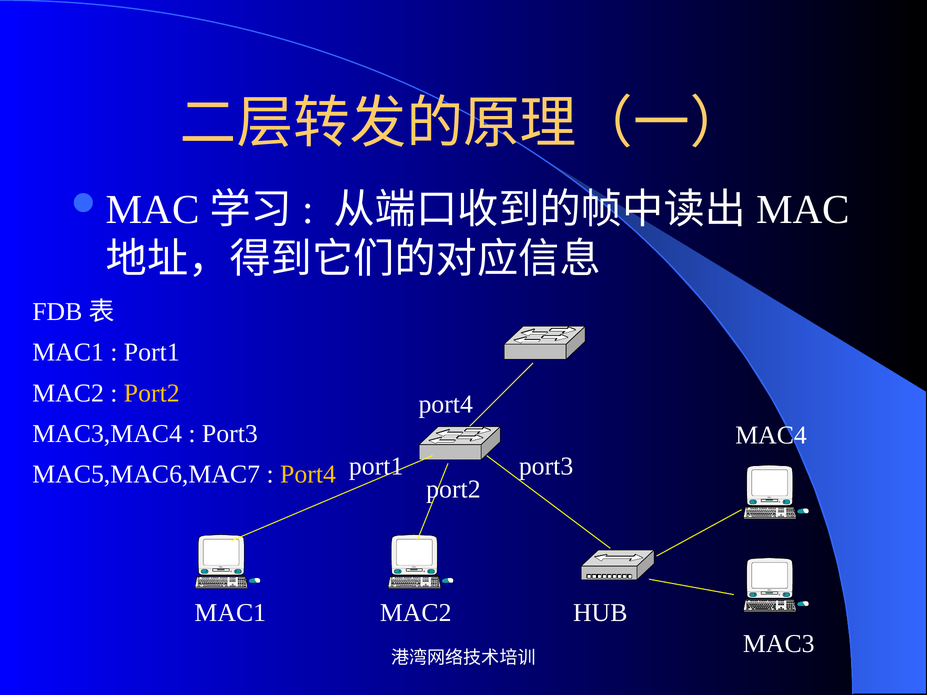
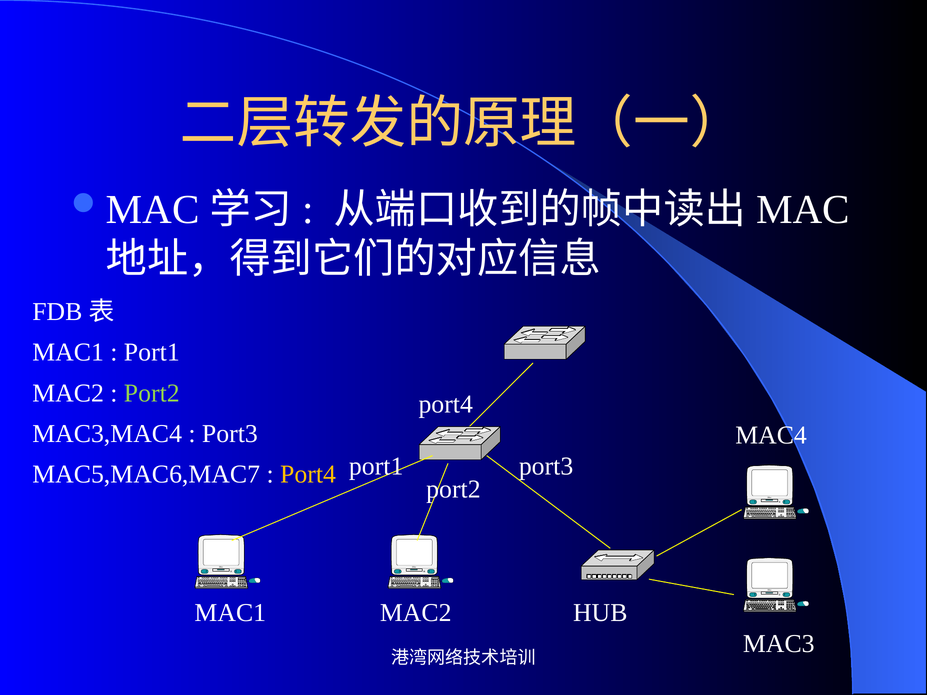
Port2 colour: yellow -> light green (152, 393)
